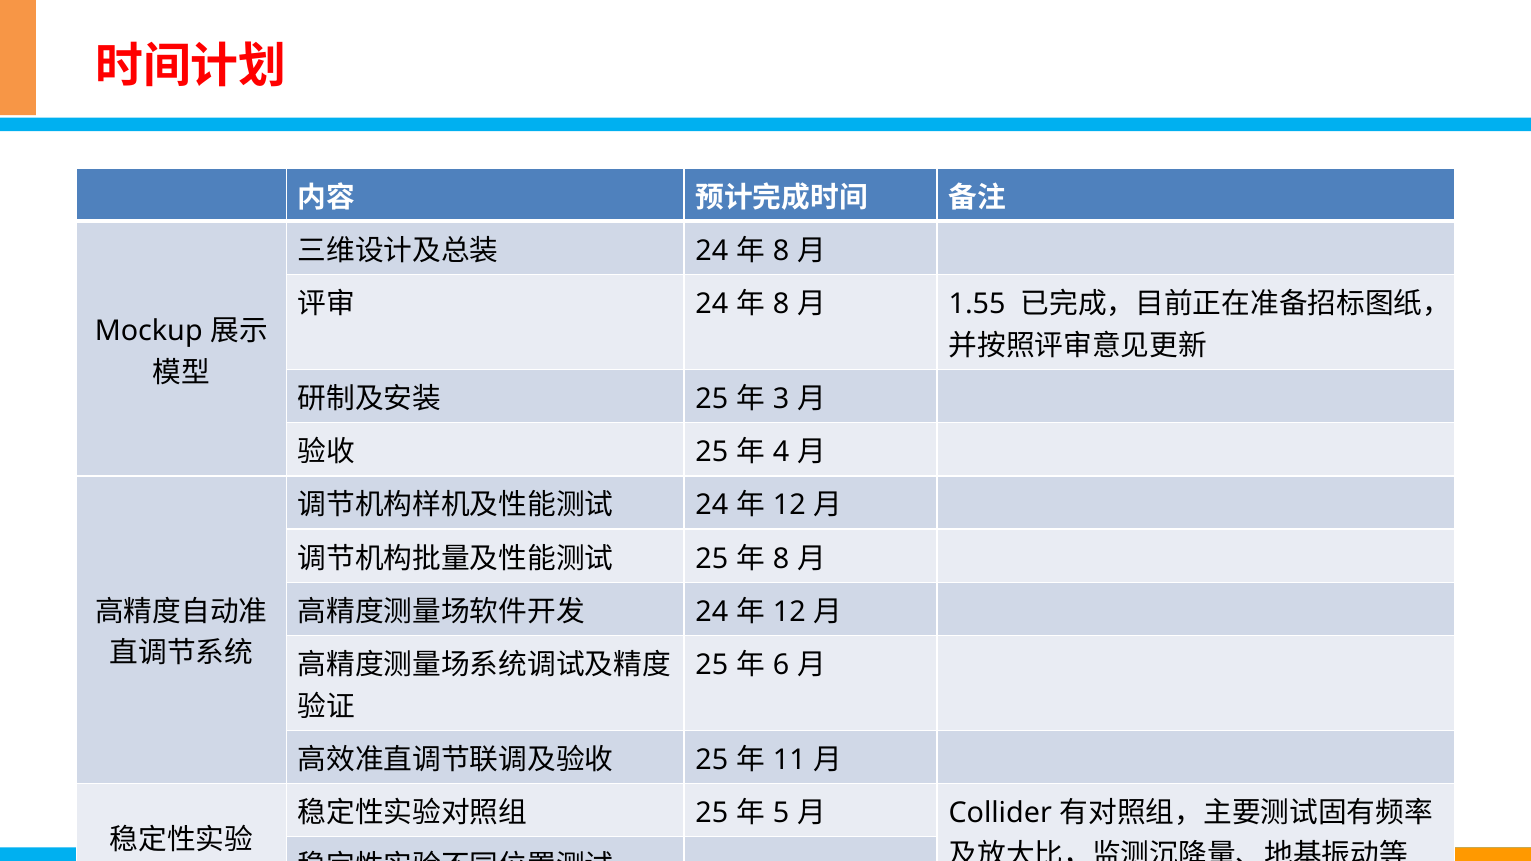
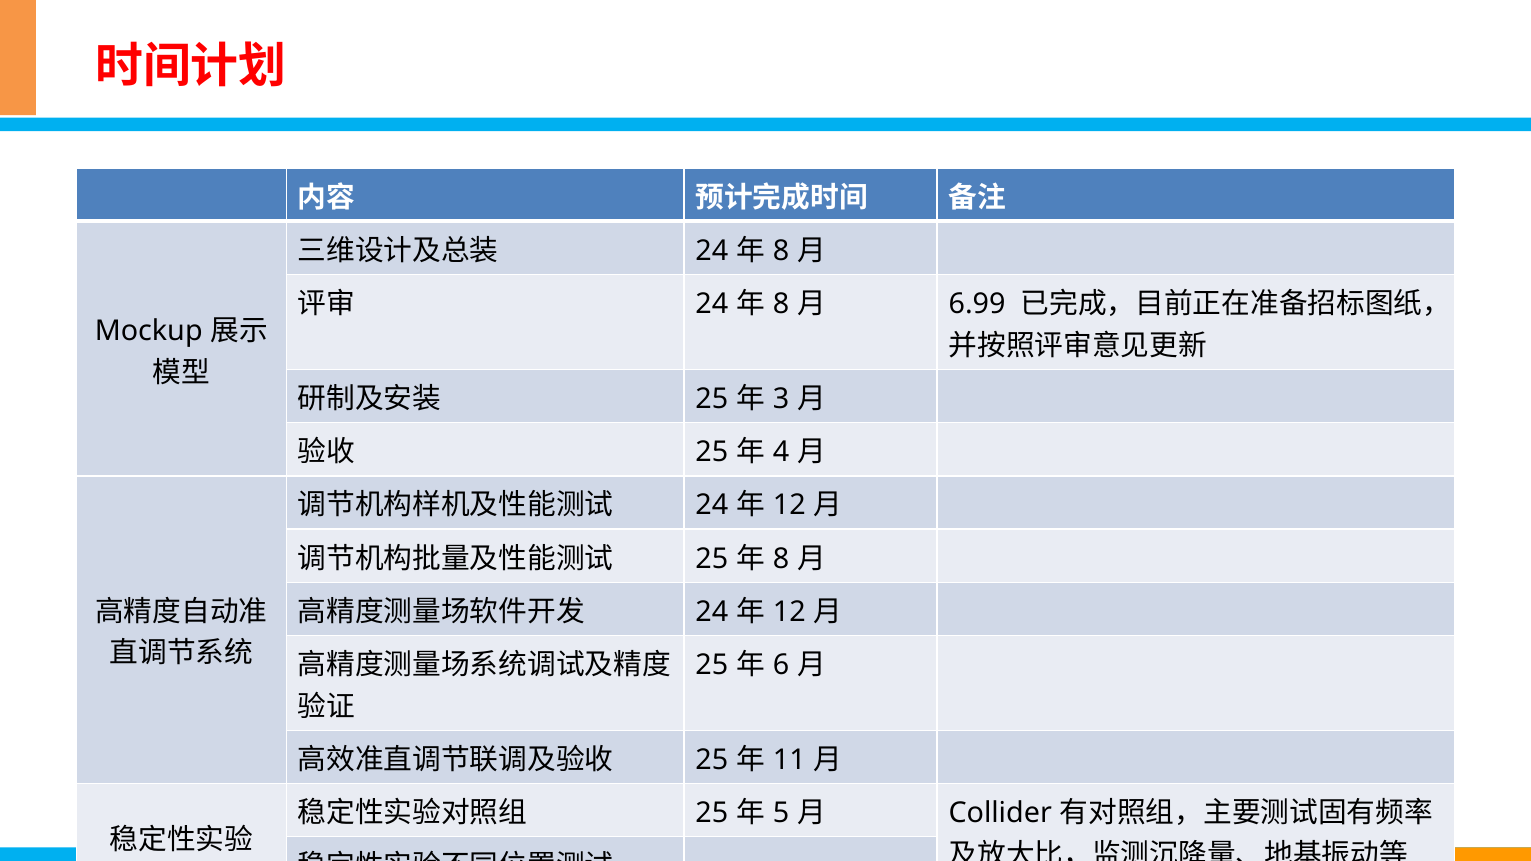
1.55: 1.55 -> 6.99 (977, 304)
